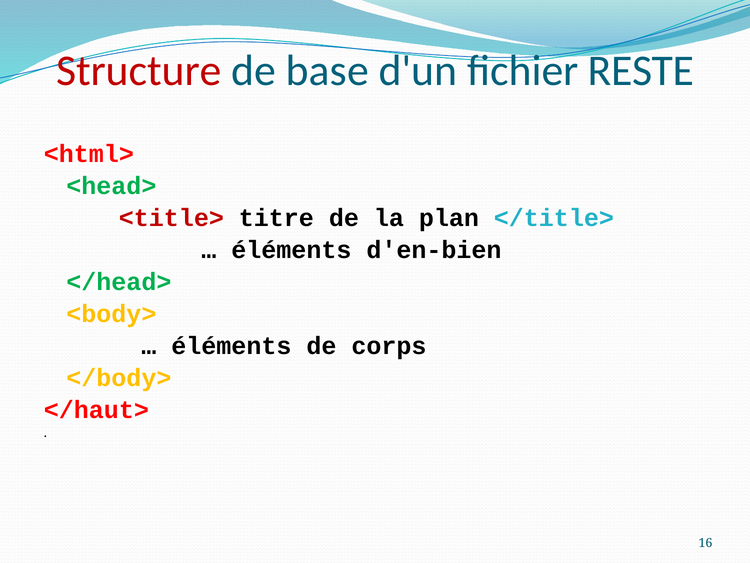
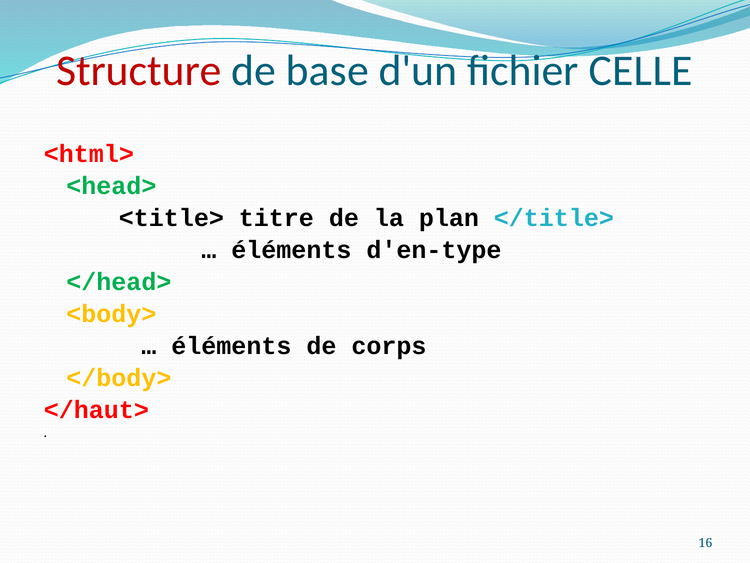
RESTE: RESTE -> CELLE (641, 71)
<title> colour: red -> black (171, 218)
d'en-bien: d'en-bien -> d'en-type (434, 250)
